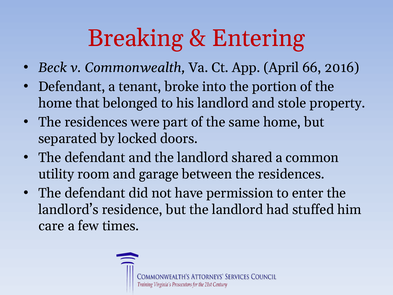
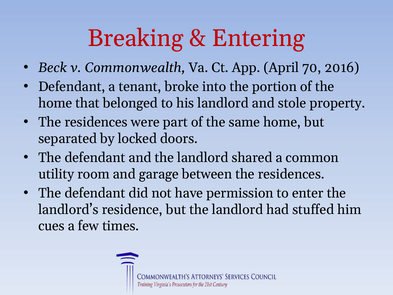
66: 66 -> 70 (312, 68)
care: care -> cues (51, 226)
